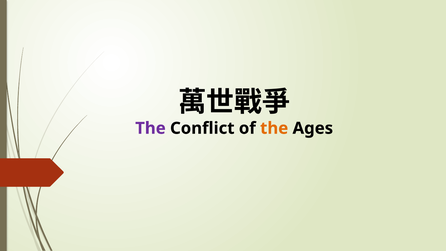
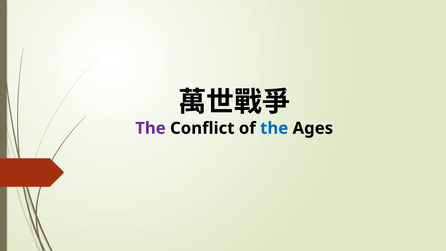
the colour: orange -> blue (274, 128)
